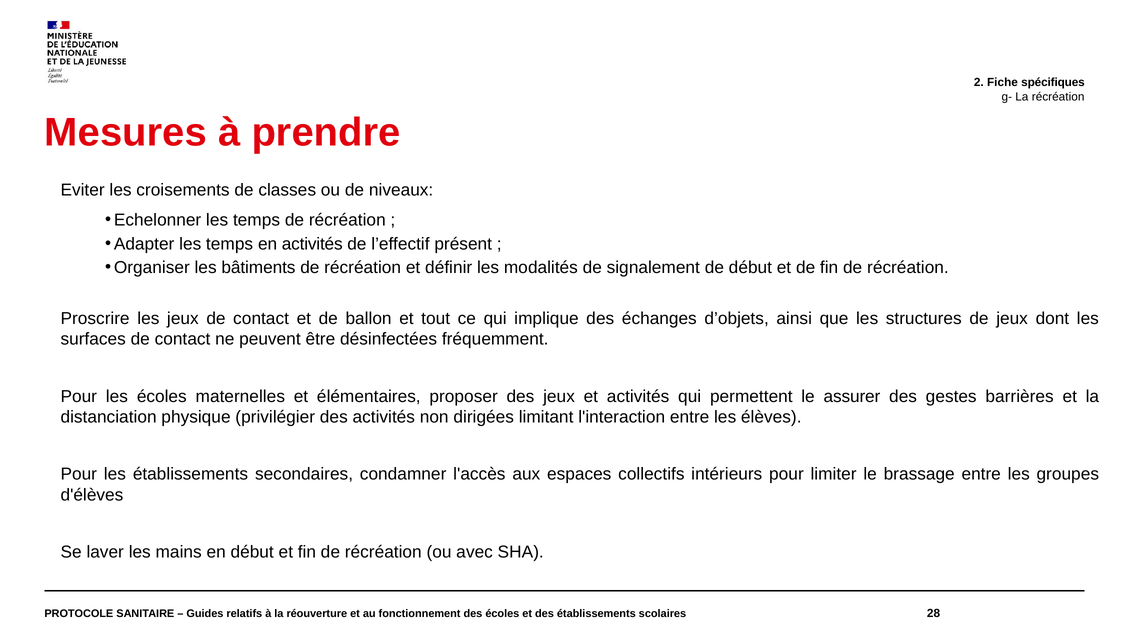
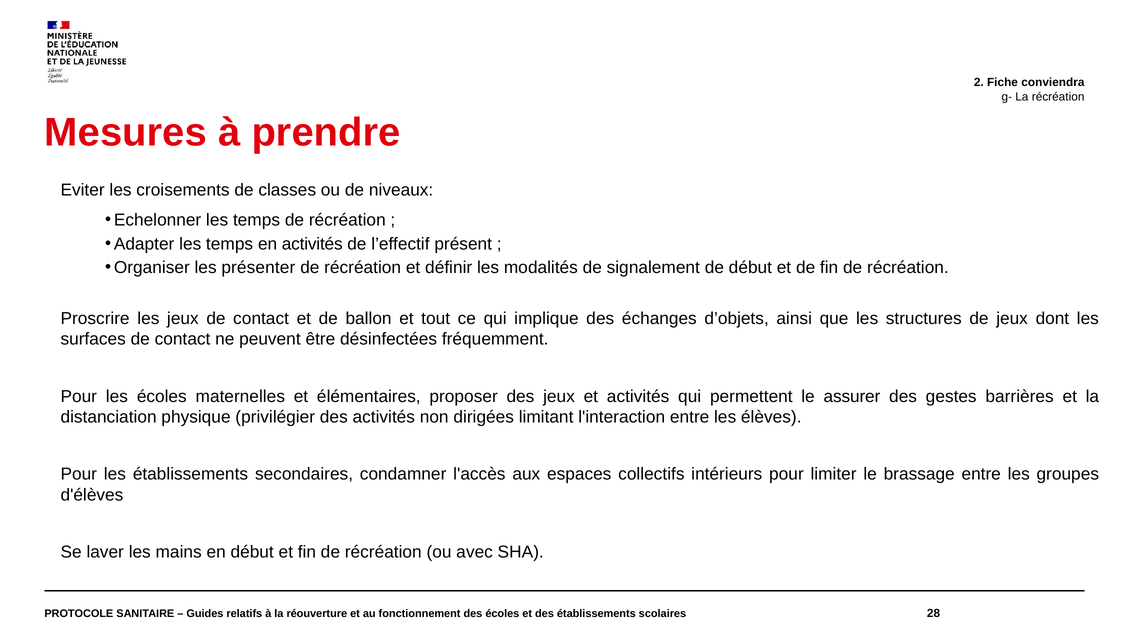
spécifiques: spécifiques -> conviendra (1053, 83)
bâtiments: bâtiments -> présenter (258, 268)
